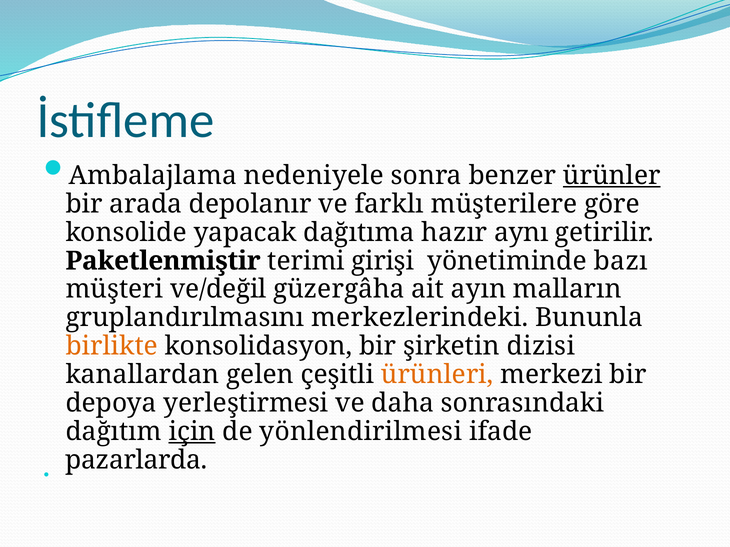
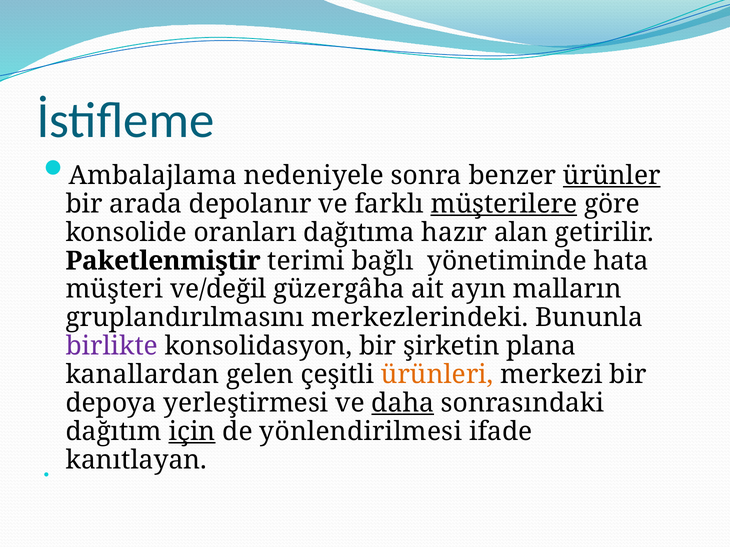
müşterilere underline: none -> present (504, 204)
yapacak: yapacak -> oranları (245, 233)
aynı: aynı -> alan (521, 233)
girişi: girişi -> bağlı (383, 261)
bazı: bazı -> hata (621, 261)
birlikte colour: orange -> purple (112, 346)
dizisi: dizisi -> plana (541, 346)
daha underline: none -> present (403, 403)
pazarlarda: pazarlarda -> kanıtlayan (136, 460)
